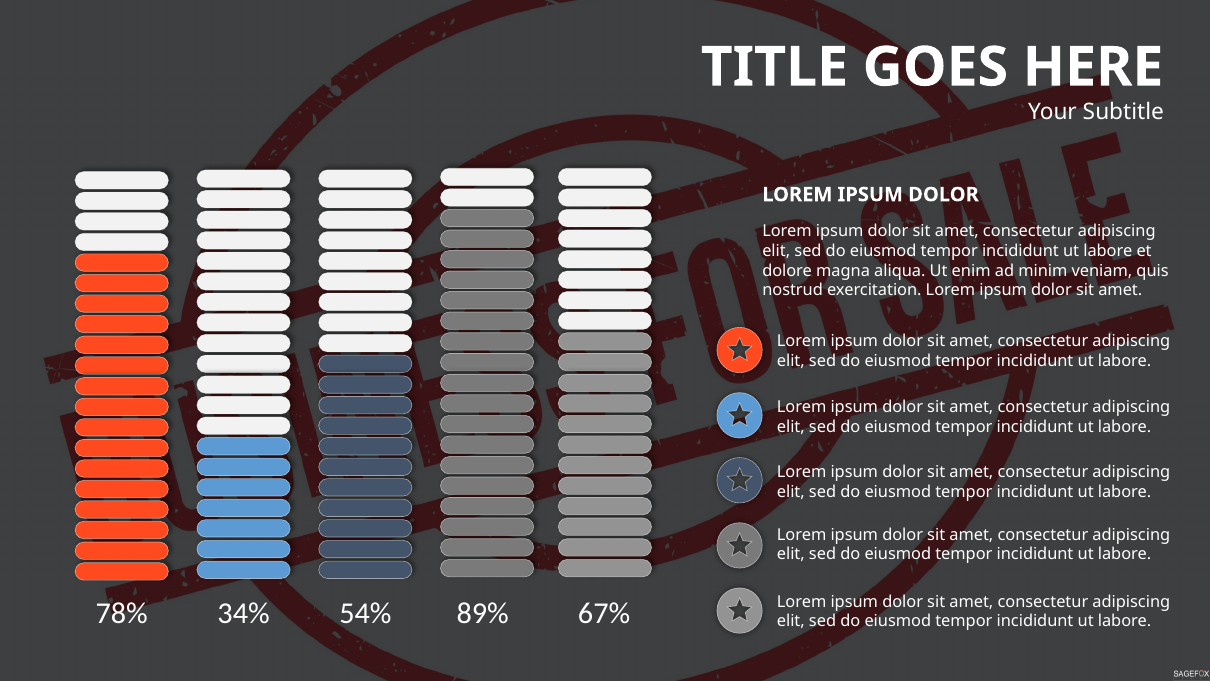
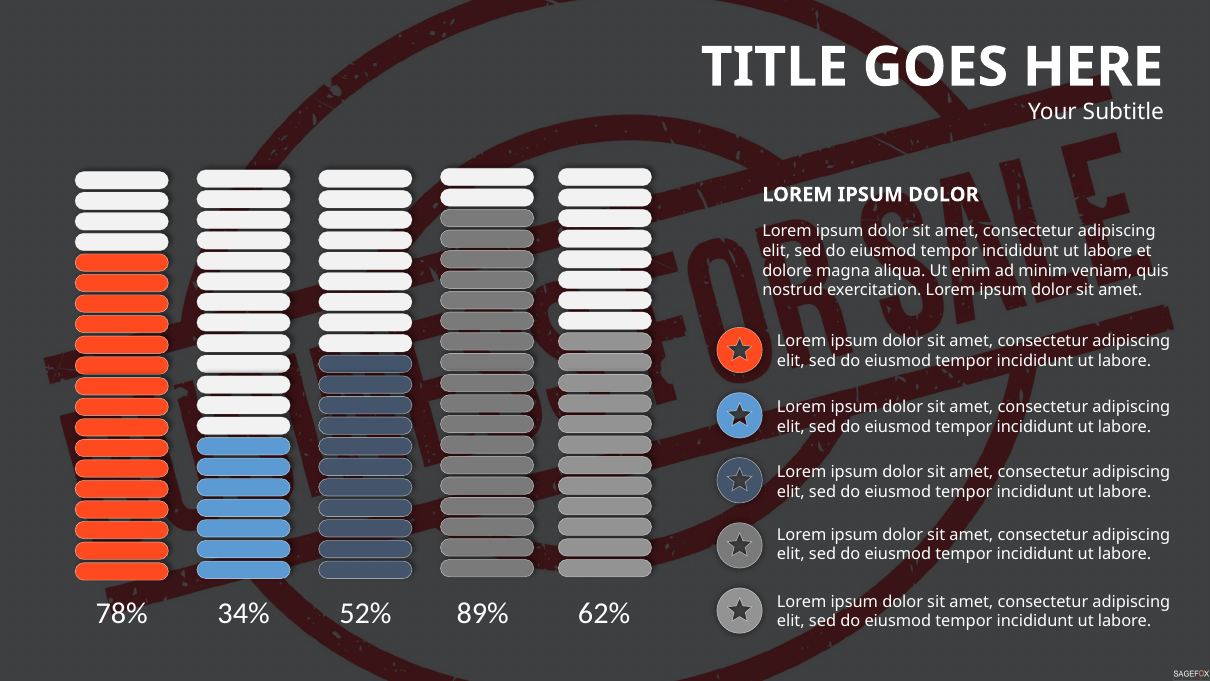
54%: 54% -> 52% (365, 614)
67%: 67% -> 62% (604, 614)
